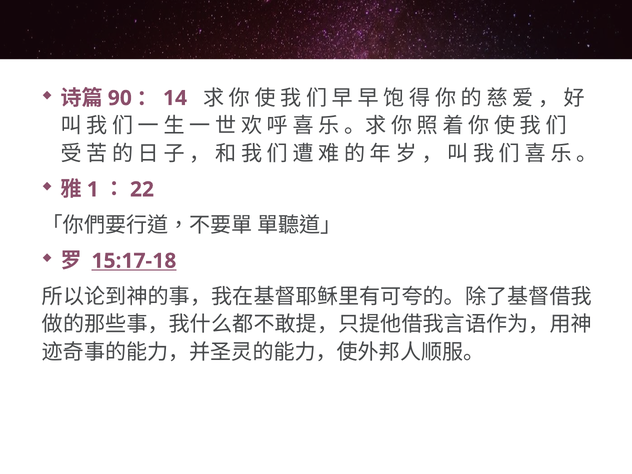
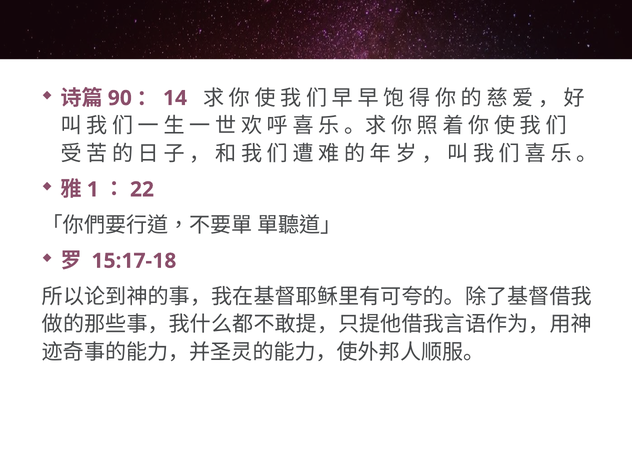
15:17-18 underline: present -> none (134, 261)
